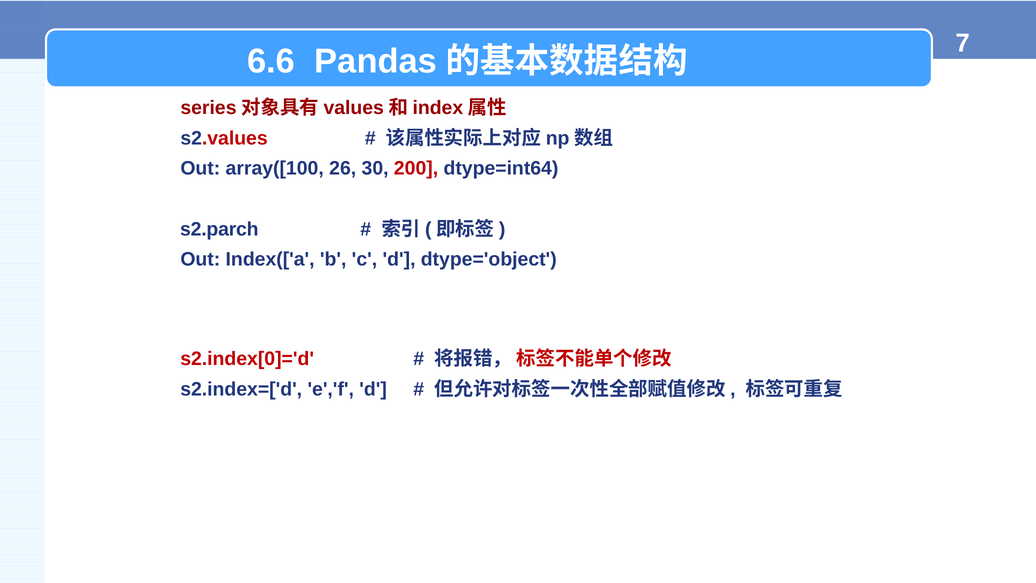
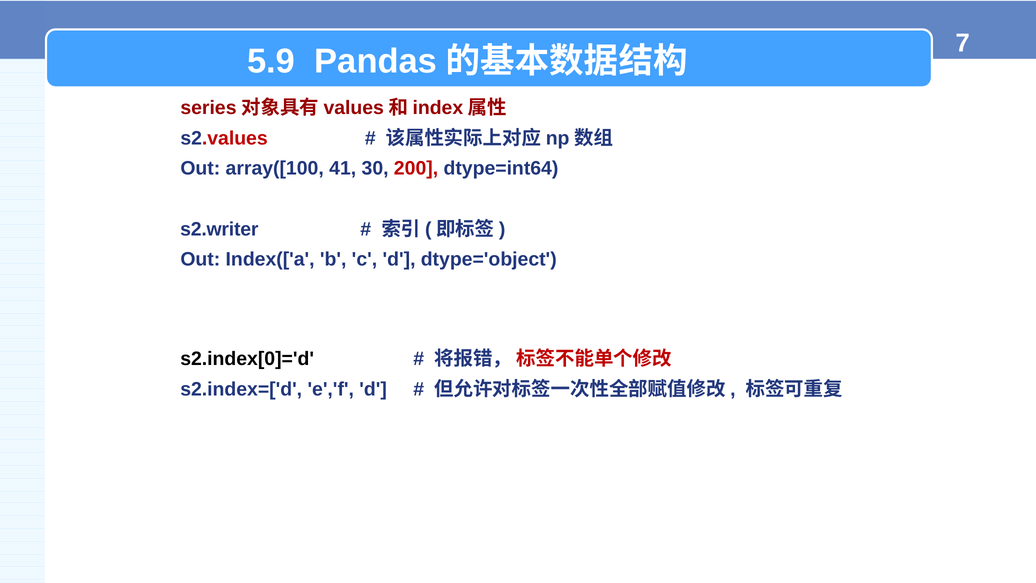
6.6: 6.6 -> 5.9 (271, 61)
26: 26 -> 41 (343, 169)
s2.parch: s2.parch -> s2.writer (219, 229)
s2.index[0]='d colour: red -> black (247, 359)
